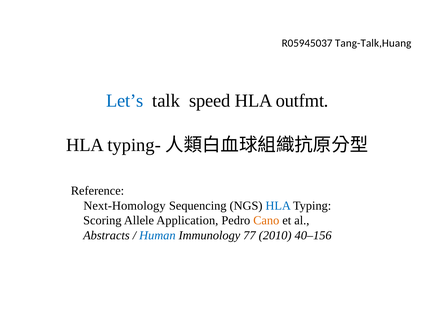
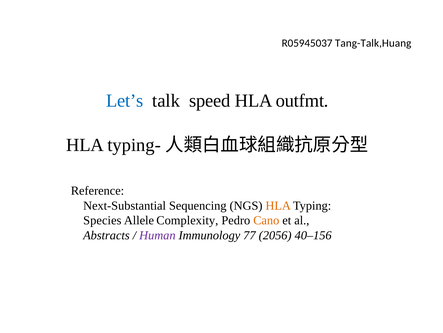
Next-Homology: Next-Homology -> Next-Substantial (125, 205)
HLA colour: blue -> orange (278, 205)
Scoring: Scoring -> Species (102, 220)
Application: Application -> Complexity (187, 220)
Human colour: blue -> purple (157, 235)
2010: 2010 -> 2056 (275, 235)
